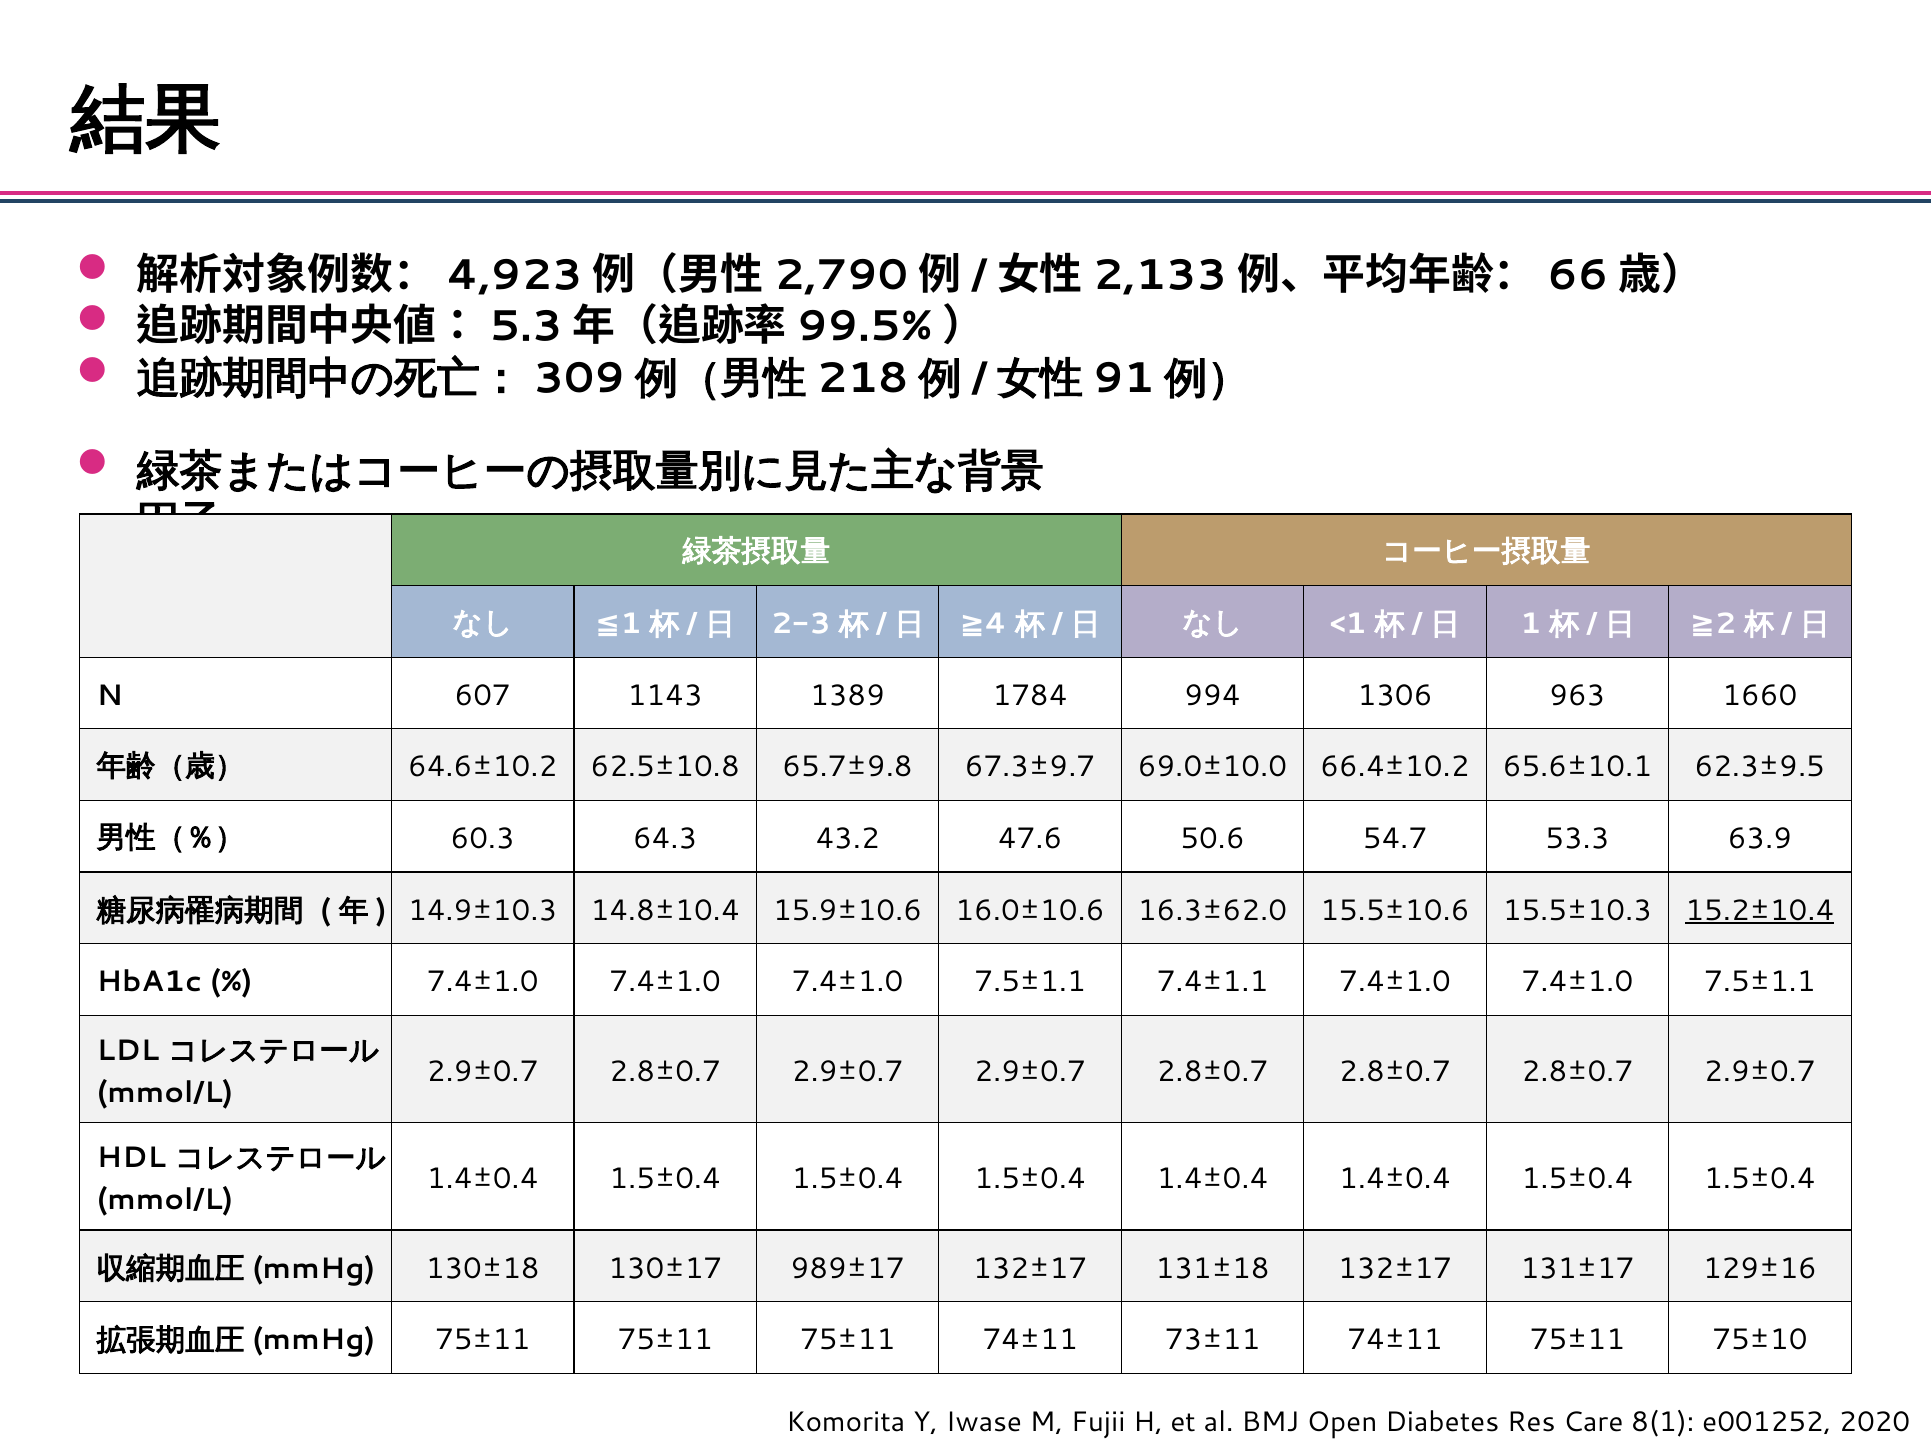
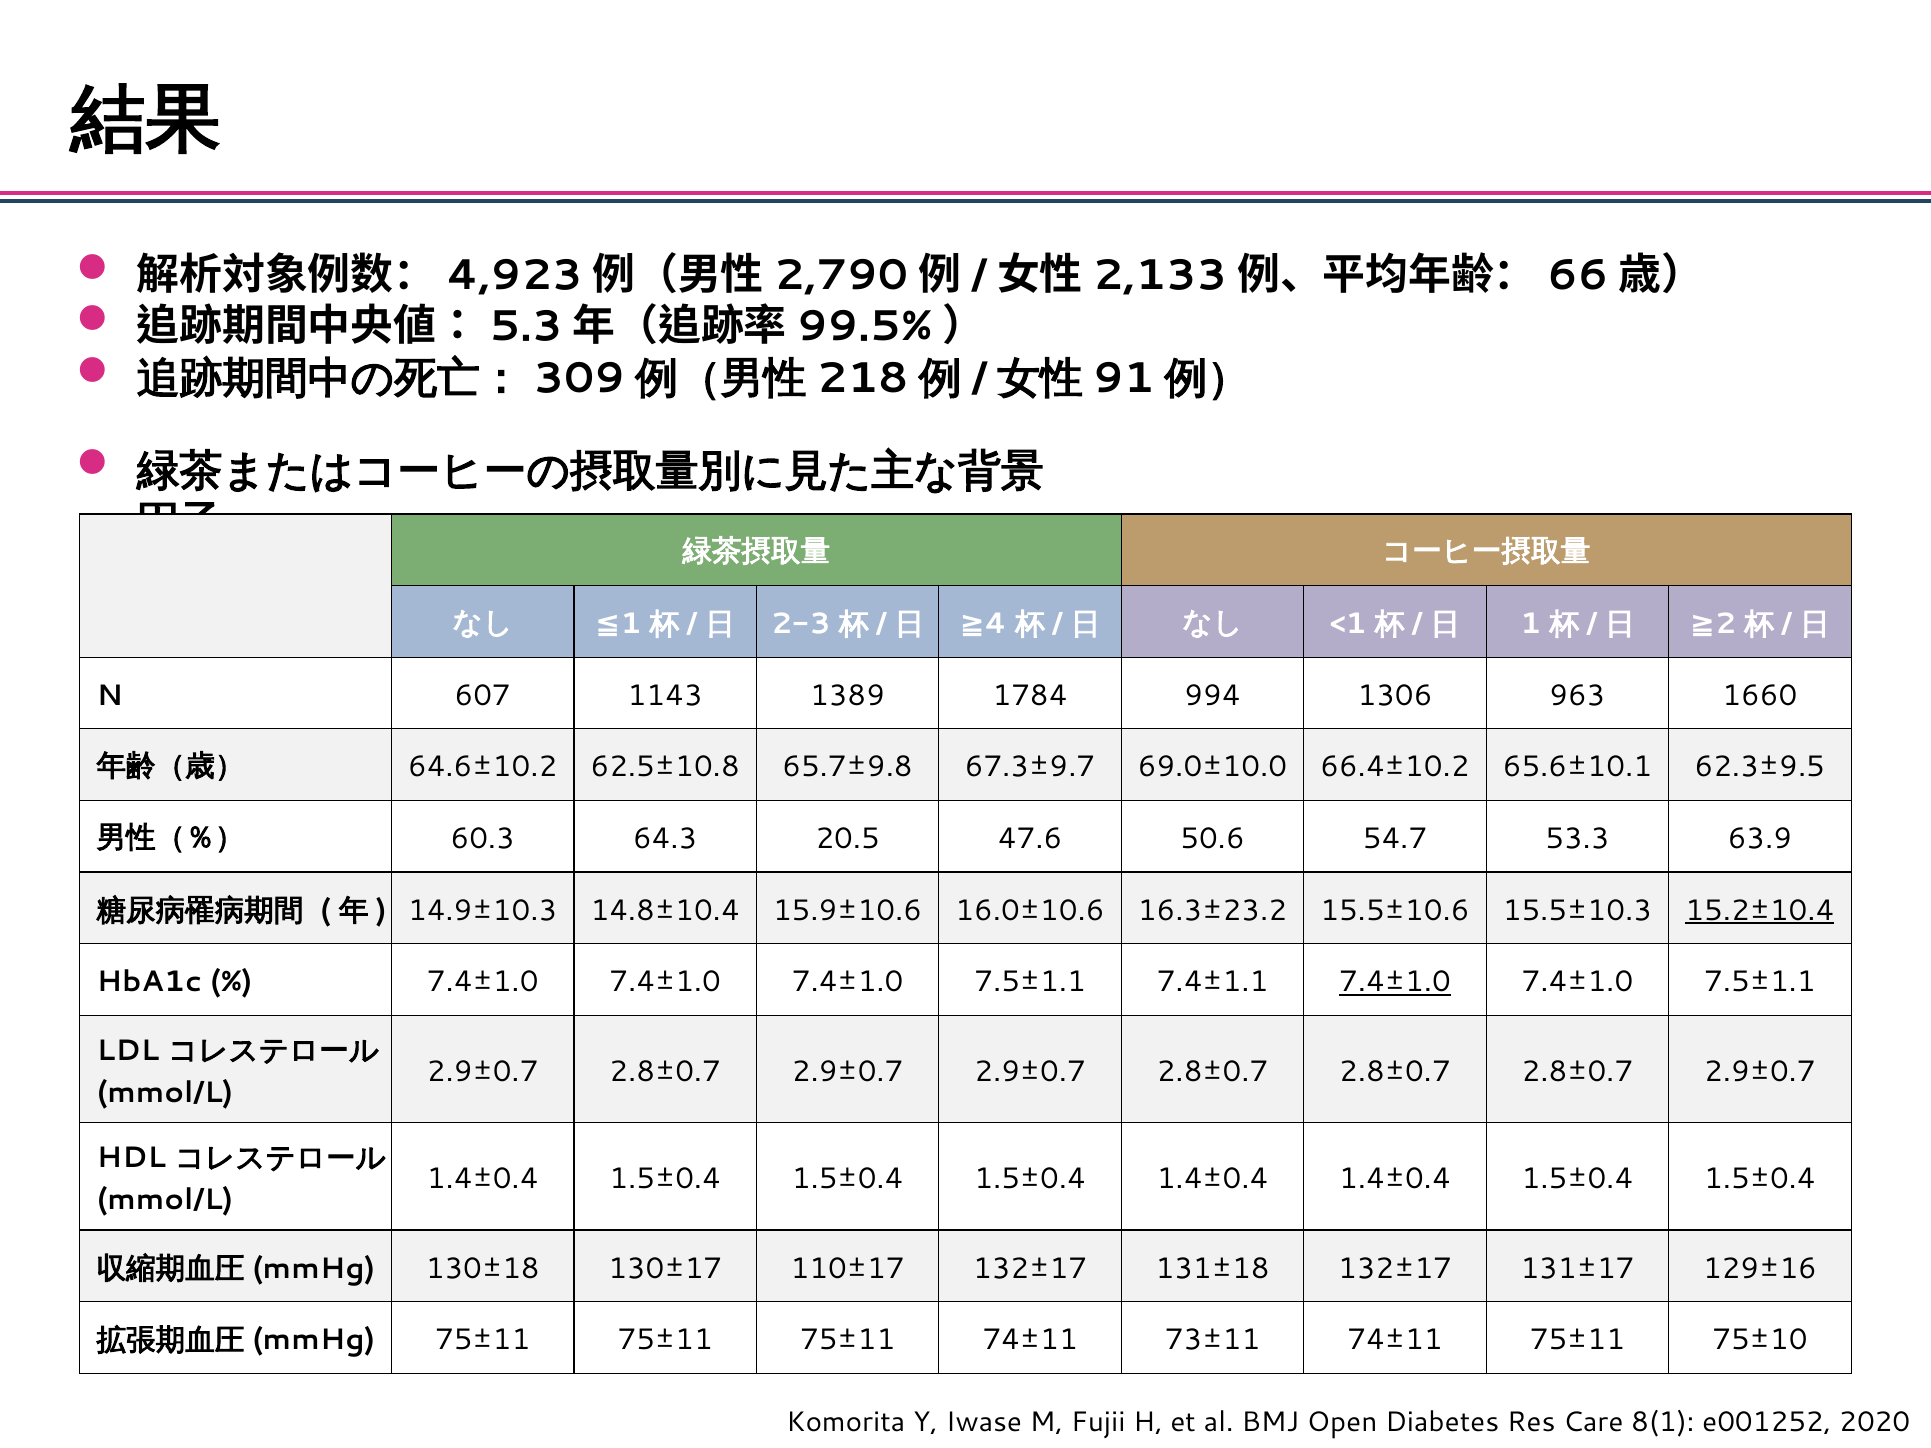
43.2: 43.2 -> 20.5 (848, 839)
16.3±62.0: 16.3±62.0 -> 16.3±23.2 (1212, 911)
7.4±1.0 underline: none -> present (1395, 982)
989±17: 989±17 -> 110±17 (848, 1269)
